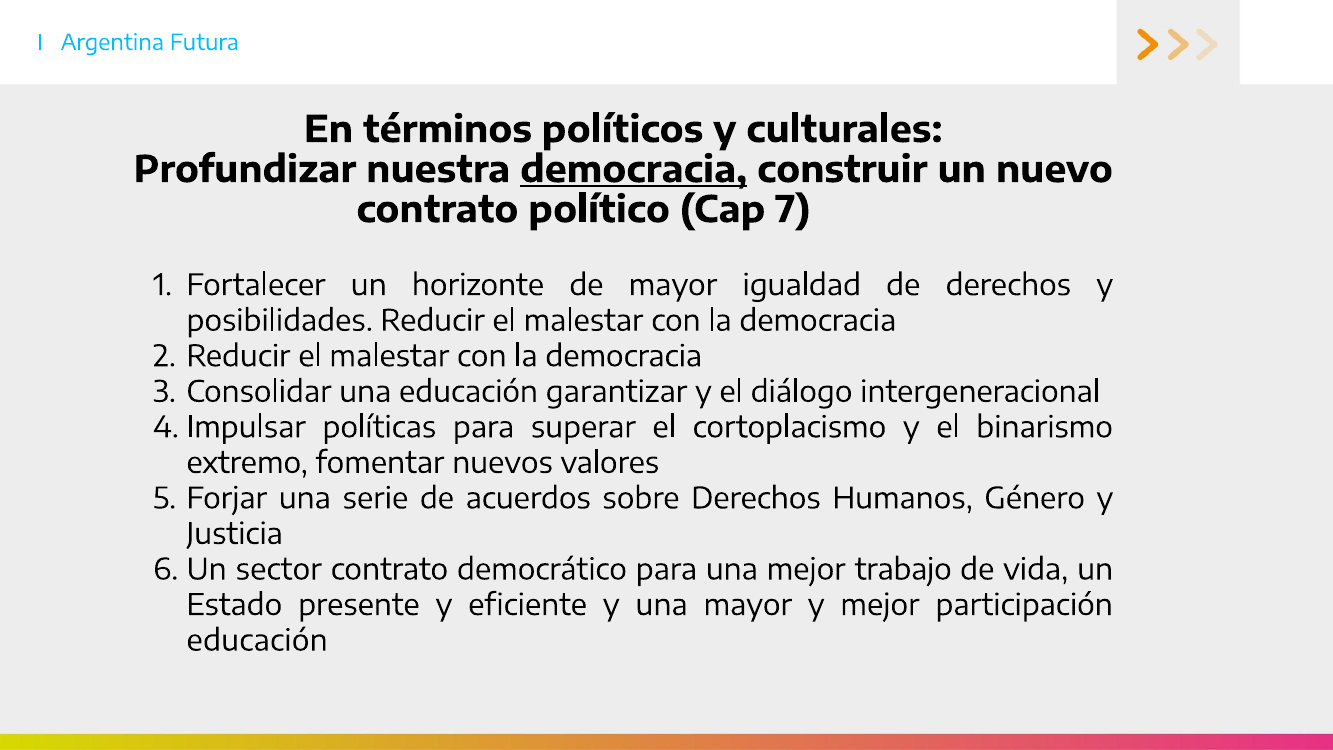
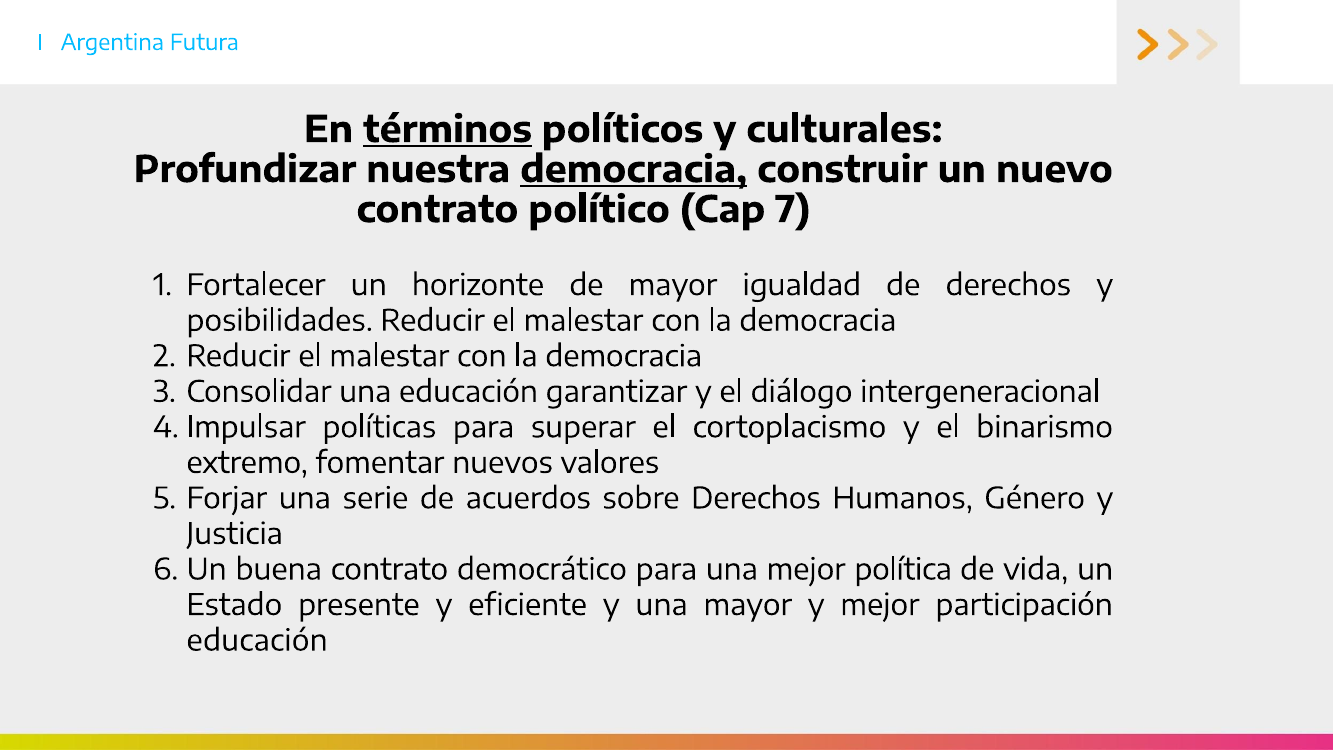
términos underline: none -> present (447, 130)
sector: sector -> buena (279, 570)
trabajo: trabajo -> política (903, 570)
